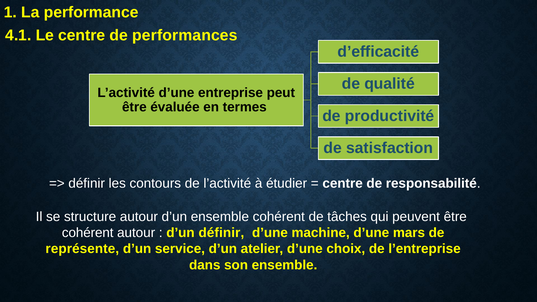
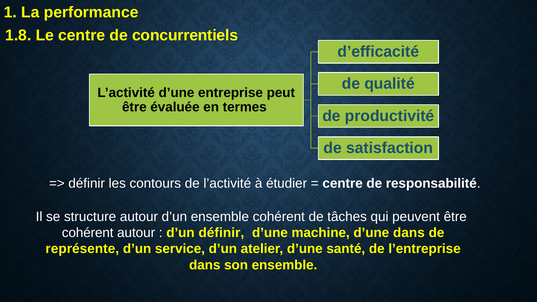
4.1: 4.1 -> 1.8 (18, 36)
performances: performances -> concurrentiels (185, 36)
d’une mars: mars -> dans (409, 233)
choix: choix -> santé (346, 249)
